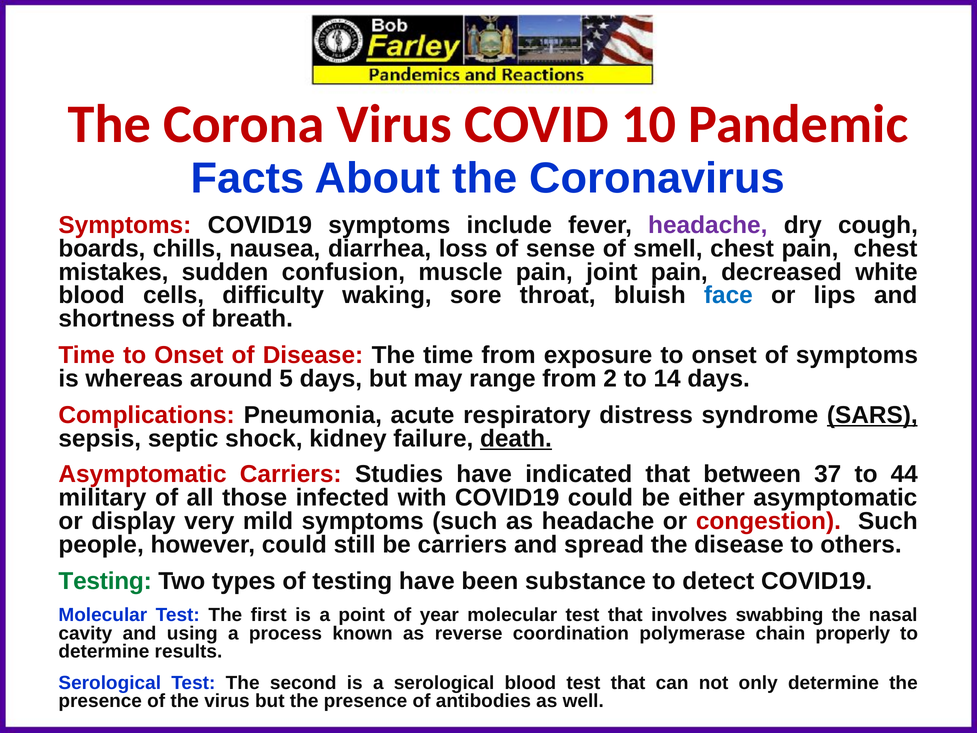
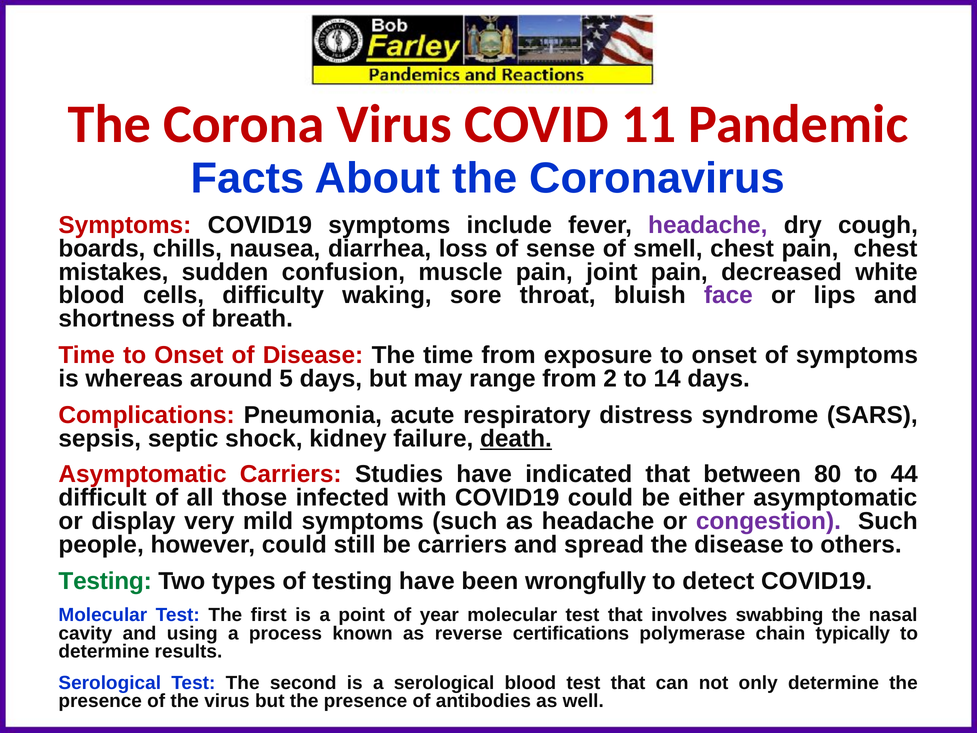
10: 10 -> 11 (649, 124)
face colour: blue -> purple (728, 295)
SARS underline: present -> none (872, 415)
37: 37 -> 80 (828, 474)
military: military -> difficult (102, 497)
congestion colour: red -> purple (768, 521)
substance: substance -> wrongfully (586, 581)
coordination: coordination -> certifications (571, 633)
properly: properly -> typically (853, 633)
